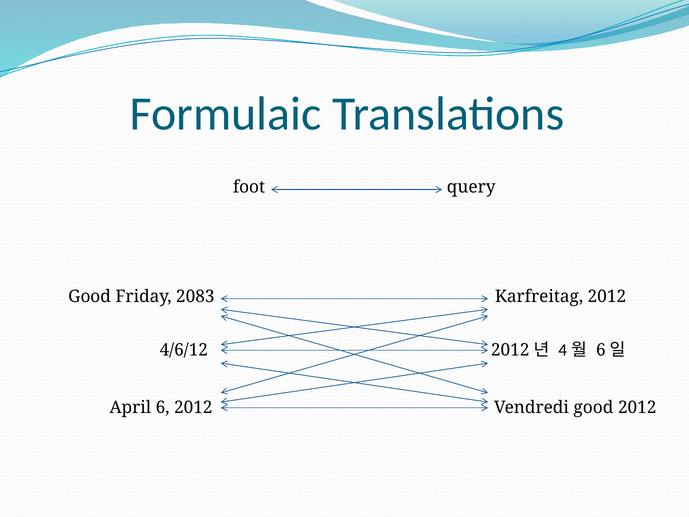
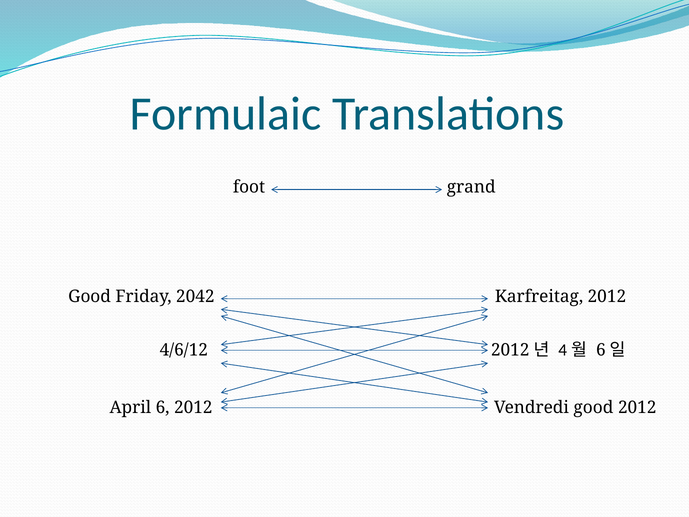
query: query -> grand (471, 187)
2083: 2083 -> 2042 (195, 296)
